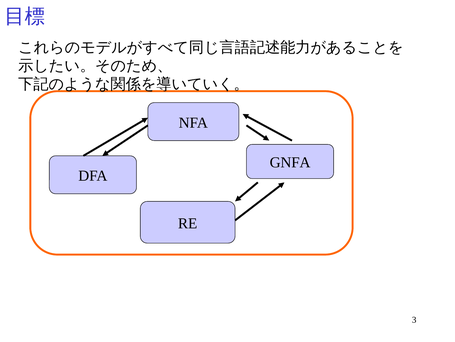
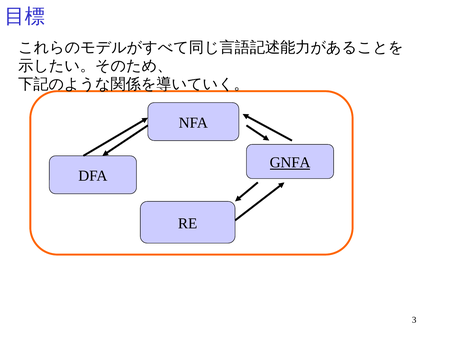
GNFA underline: none -> present (290, 162)
